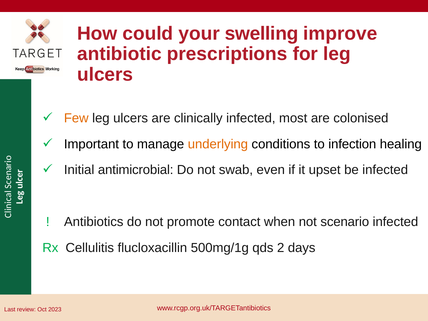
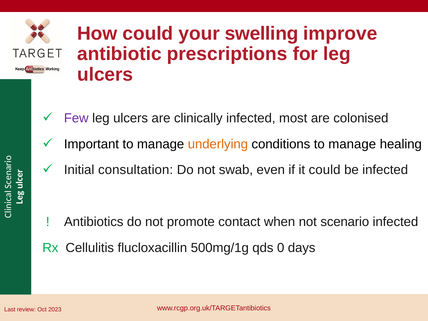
Few colour: orange -> purple (76, 118)
conditions to infection: infection -> manage (352, 144)
antimicrobial: antimicrobial -> consultation (136, 170)
it upset: upset -> could (325, 170)
2: 2 -> 0 (281, 248)
